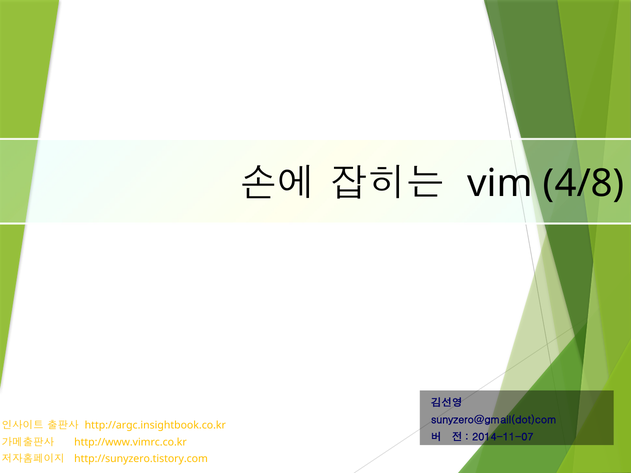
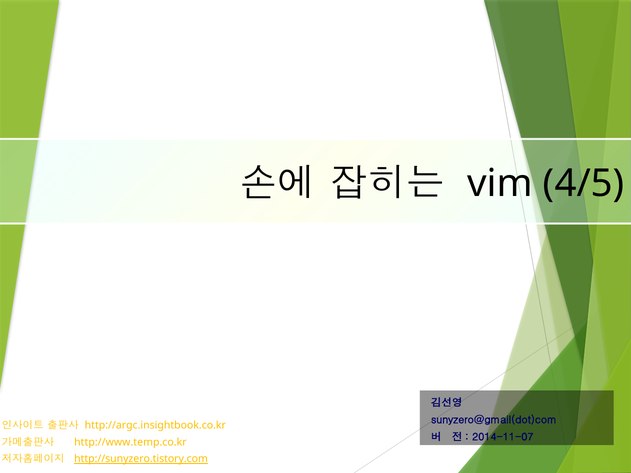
4/8: 4/8 -> 4/5 (584, 183)
http://www.vimrc.co.kr: http://www.vimrc.co.kr -> http://www.temp.co.kr (130, 442)
http://sunyzero.tistory.com underline: none -> present (141, 459)
